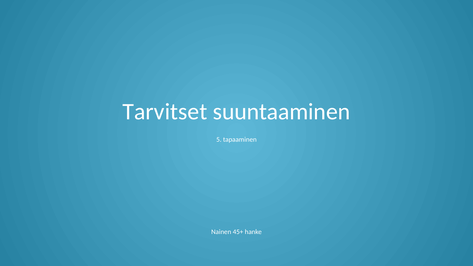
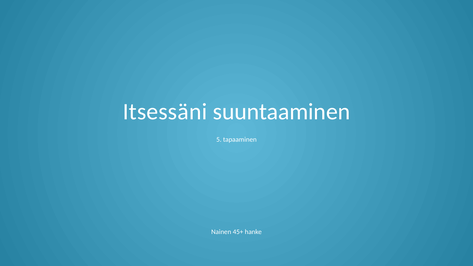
Tarvitset: Tarvitset -> Itsessäni (165, 112)
